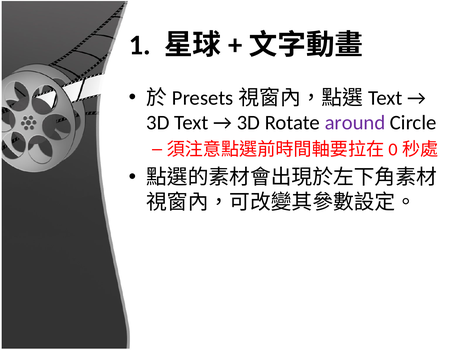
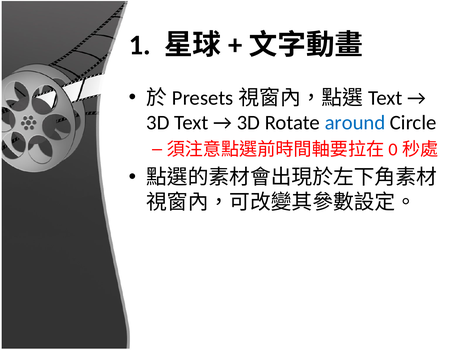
around colour: purple -> blue (355, 123)
